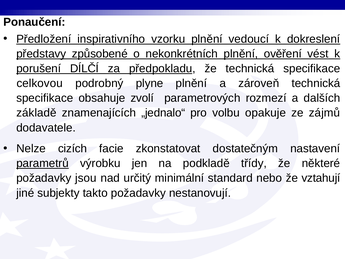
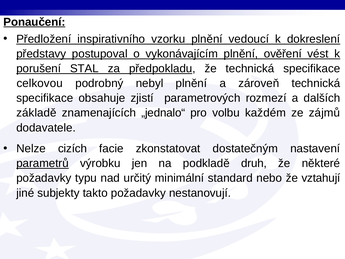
Ponaučení underline: none -> present (34, 22)
způsobené: způsobené -> postupoval (100, 54)
nekonkrétních: nekonkrétních -> vykonávajícím (182, 54)
DÍLČÍ: DÍLČÍ -> STAL (84, 69)
plyne: plyne -> nebyl (150, 83)
zvolí: zvolí -> zjistí (142, 98)
opakuje: opakuje -> každém (265, 113)
třídy: třídy -> druh (254, 163)
jsou: jsou -> typu (86, 178)
